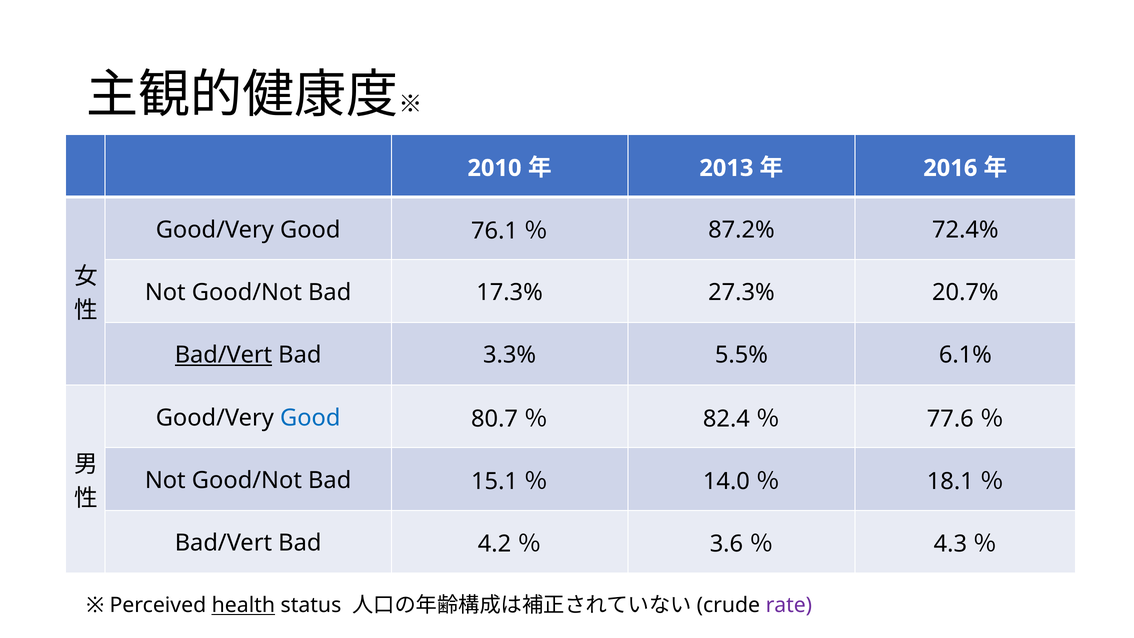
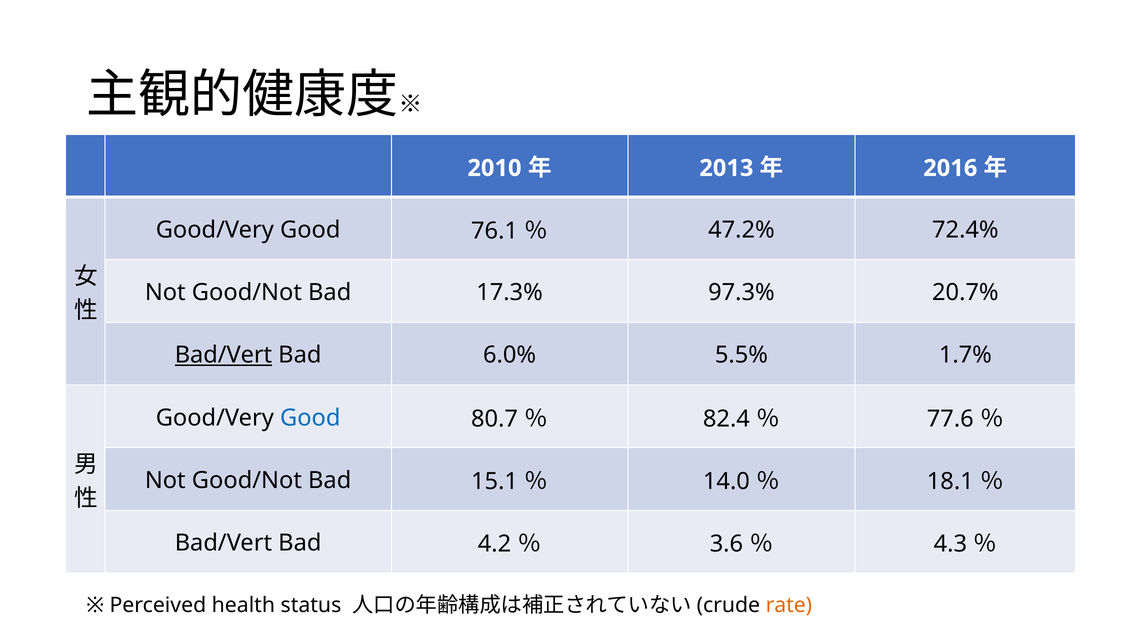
87.2%: 87.2% -> 47.2% (741, 230)
27.3%: 27.3% -> 97.3% (741, 292)
3.3%: 3.3% -> 6.0% (510, 355)
6.1%: 6.1% -> 1.7% (965, 355)
health underline: present -> none (243, 605)
rate colour: purple -> orange (789, 605)
